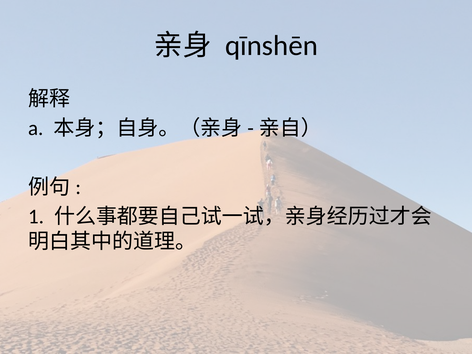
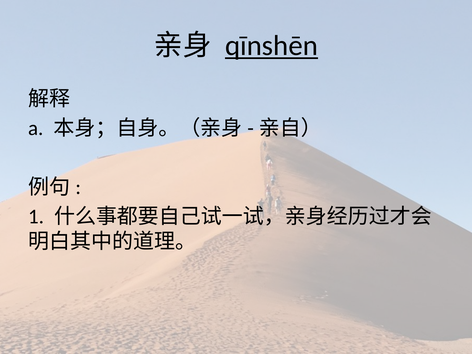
qīnshēn underline: none -> present (271, 46)
